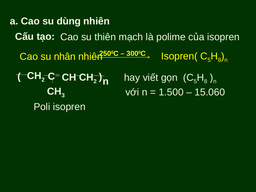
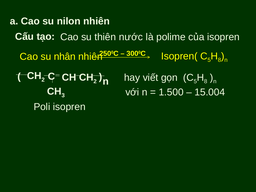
dùng: dùng -> nilon (69, 21)
mạch: mạch -> nước (131, 37)
15.060: 15.060 -> 15.004 (210, 92)
